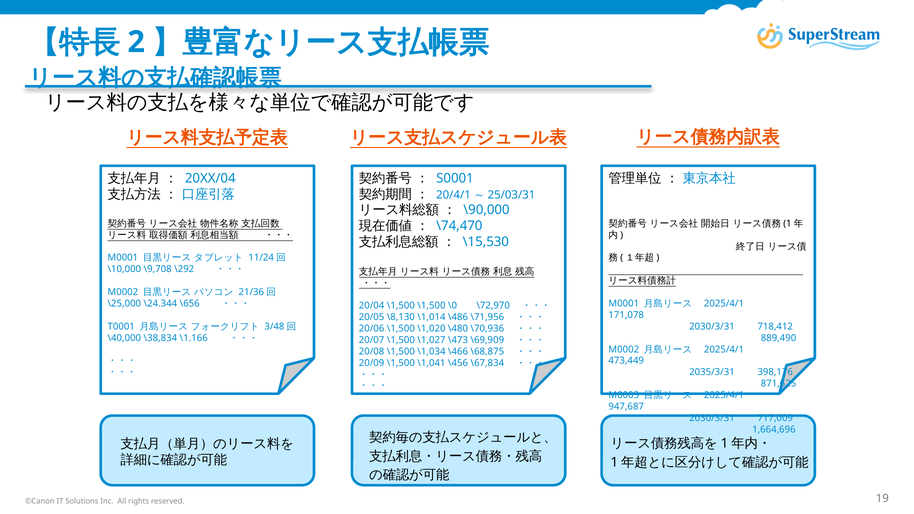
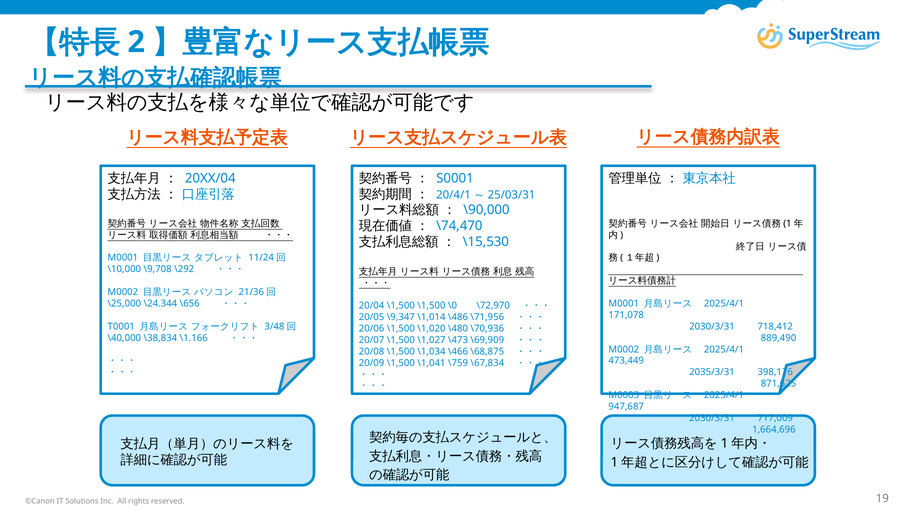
\8,130: \8,130 -> \9,347 (401, 317)
\456: \456 -> \759 (458, 363)
